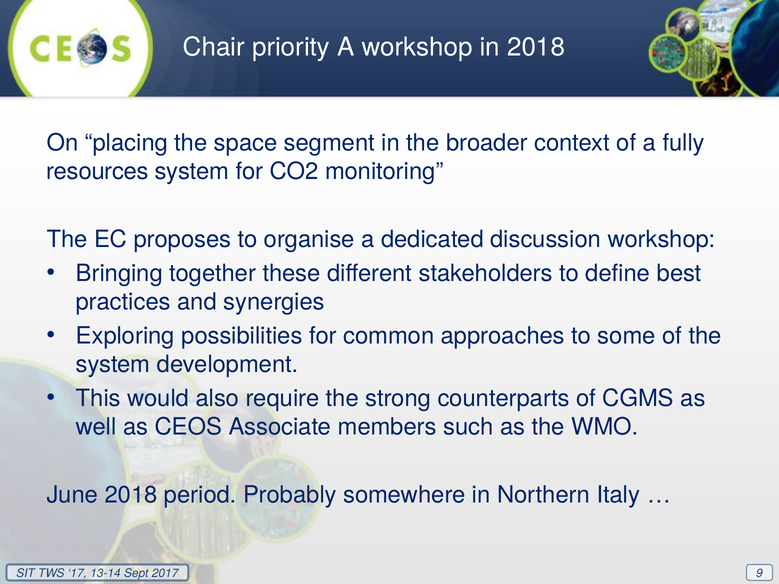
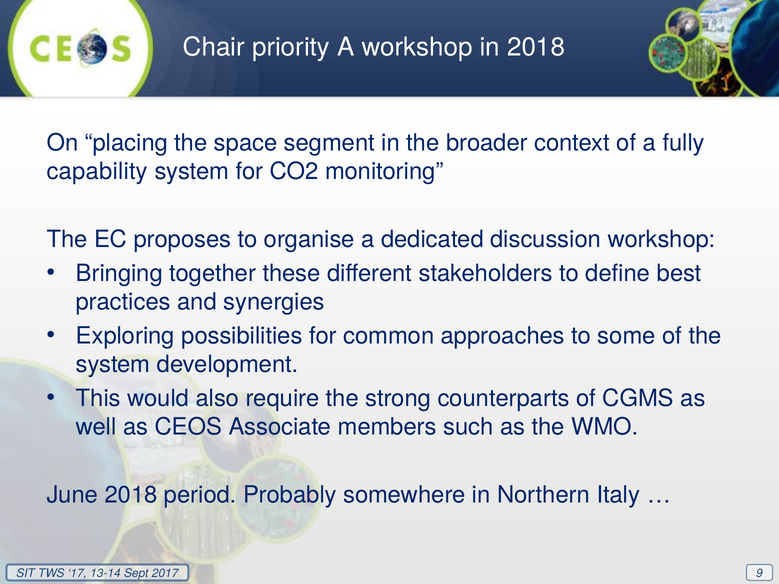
resources: resources -> capability (97, 172)
